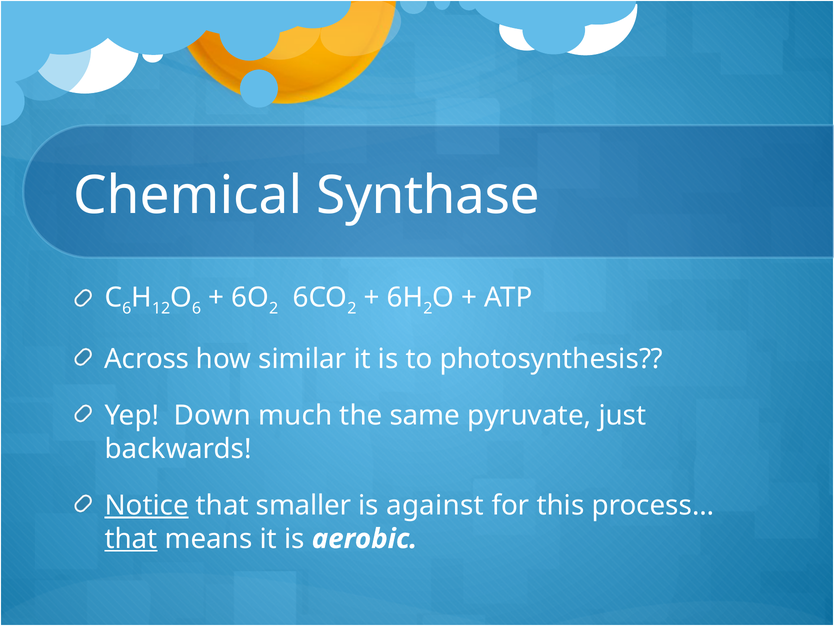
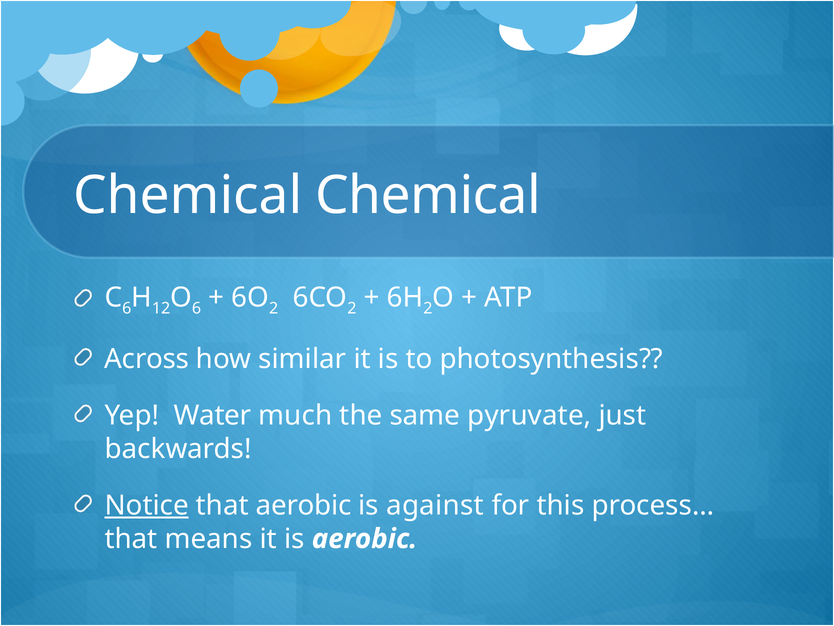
Chemical Synthase: Synthase -> Chemical (428, 195)
Down: Down -> Water (213, 415)
that smaller: smaller -> aerobic (304, 505)
that underline: present -> none (131, 538)
